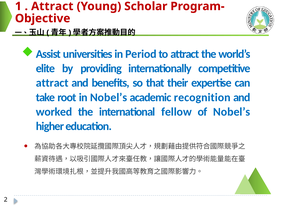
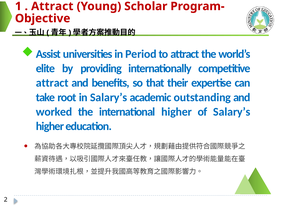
in Nobel’s: Nobel’s -> Salary’s (109, 97)
recognition: recognition -> outstanding (202, 97)
international fellow: fellow -> higher (177, 112)
of Nobel’s: Nobel’s -> Salary’s (232, 112)
